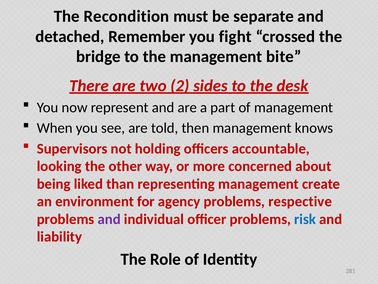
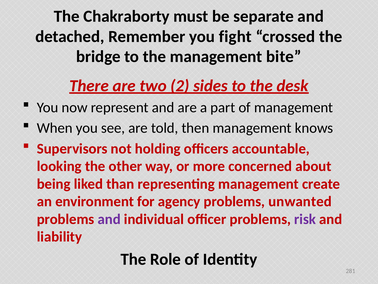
Recondition: Recondition -> Chakraborty (126, 16)
respective: respective -> unwanted (300, 201)
risk colour: blue -> purple (305, 219)
